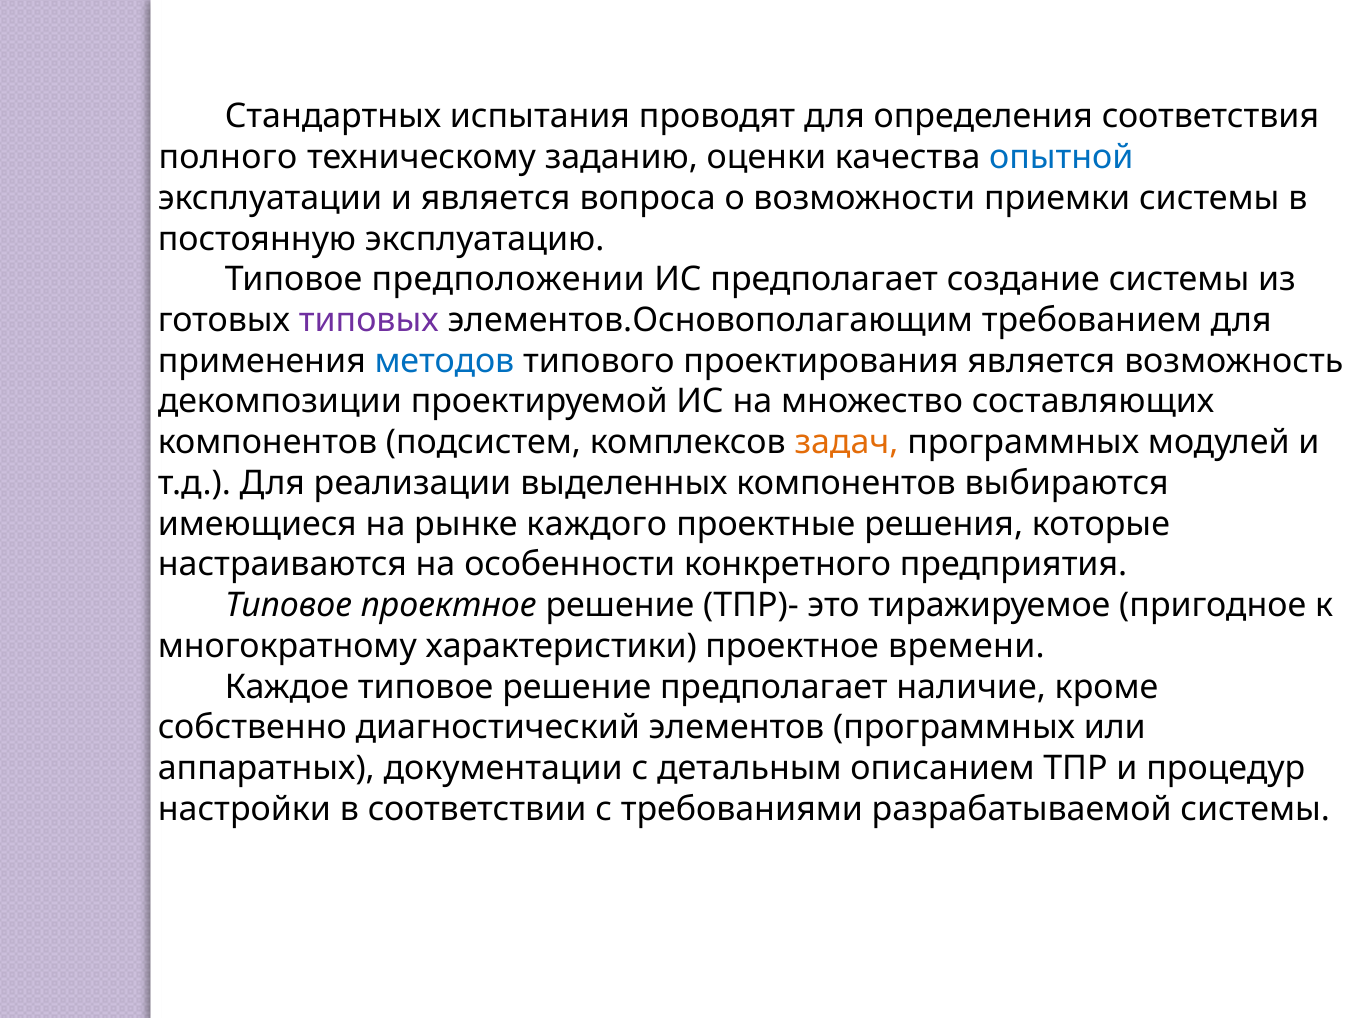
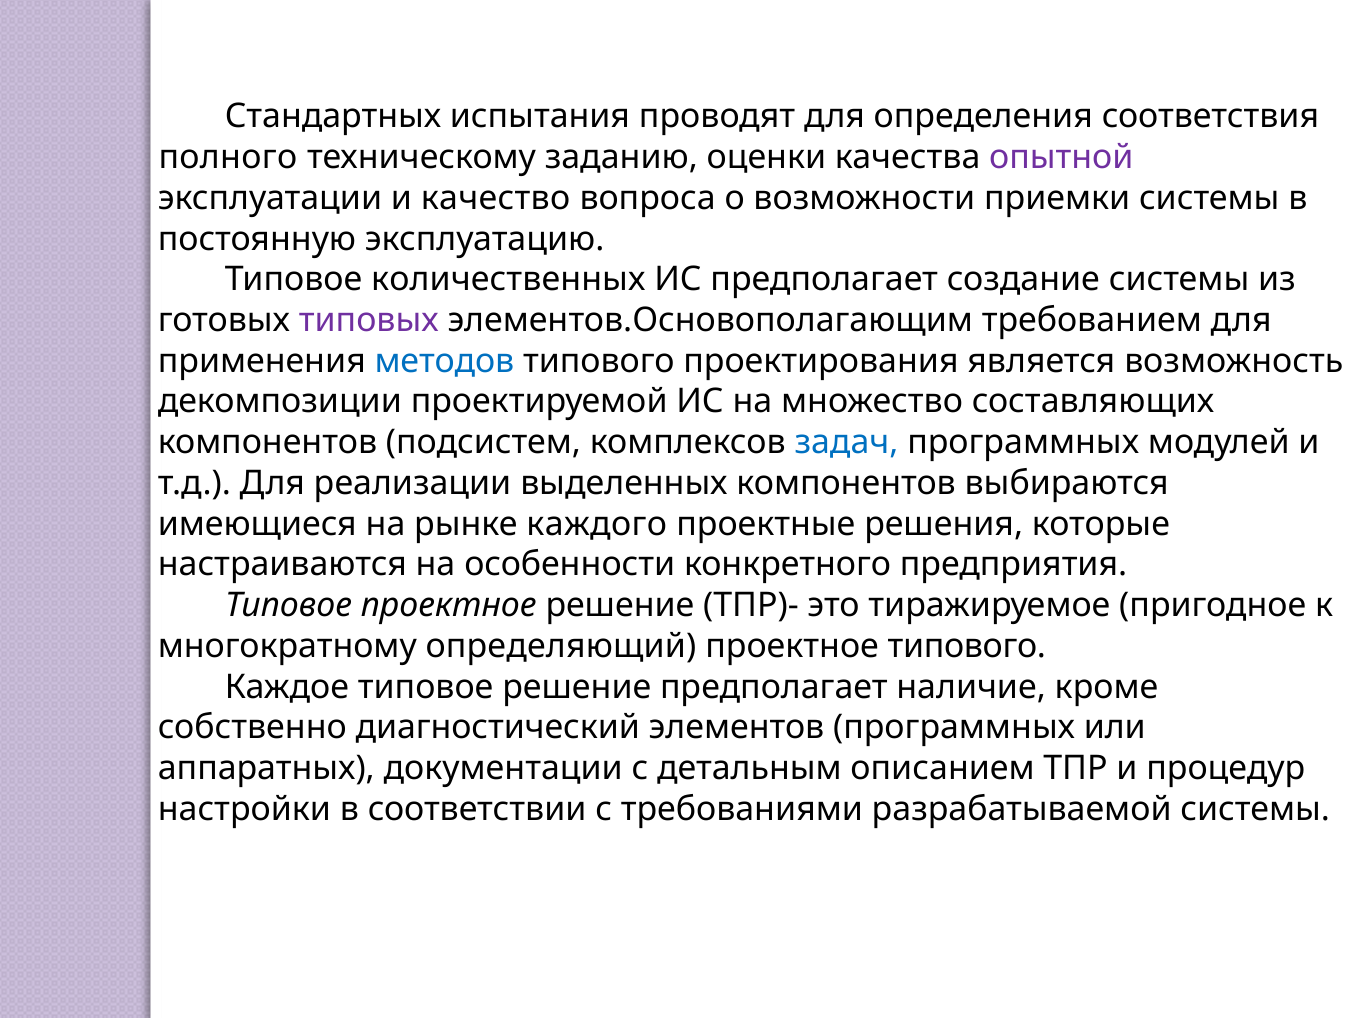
опытной colour: blue -> purple (1061, 158)
и является: является -> качество (496, 198)
предположении: предположении -> количественных (508, 280)
задач colour: orange -> blue (847, 443)
характеристики: характеристики -> определяющий (561, 646)
проектное времени: времени -> типового (967, 646)
